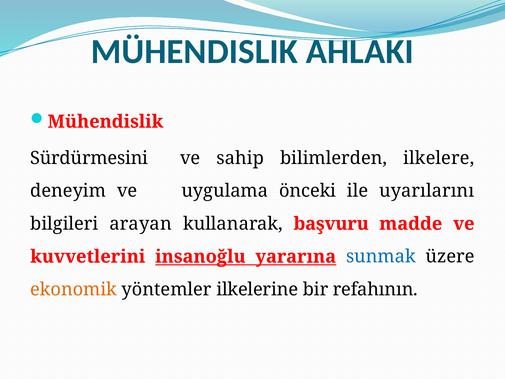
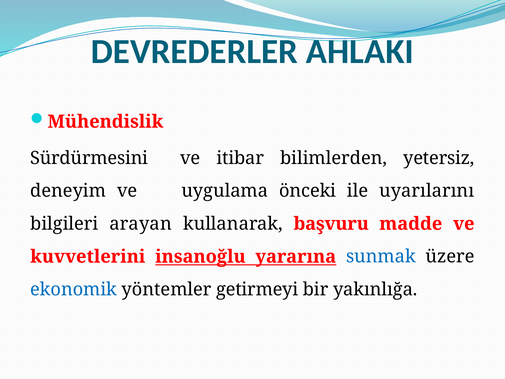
MÜHENDISLIK: MÜHENDISLIK -> DEVREDERLER (194, 51)
sahip: sahip -> itibar (240, 158)
ilkelere: ilkelere -> yetersiz (439, 158)
ekonomik colour: orange -> blue (74, 289)
ilkelerine: ilkelerine -> getirmeyi (257, 289)
refahının: refahının -> yakınlığa (375, 289)
